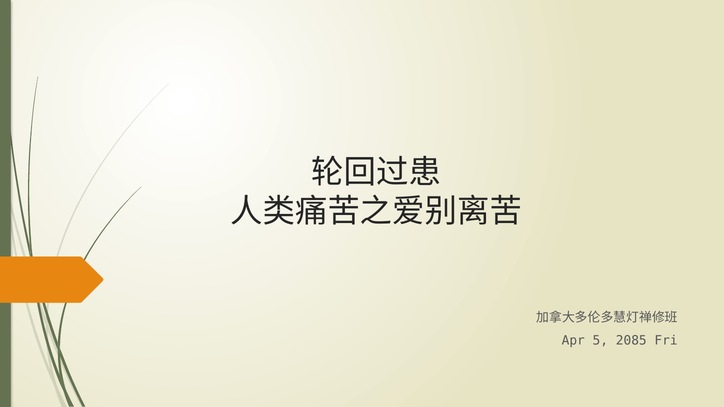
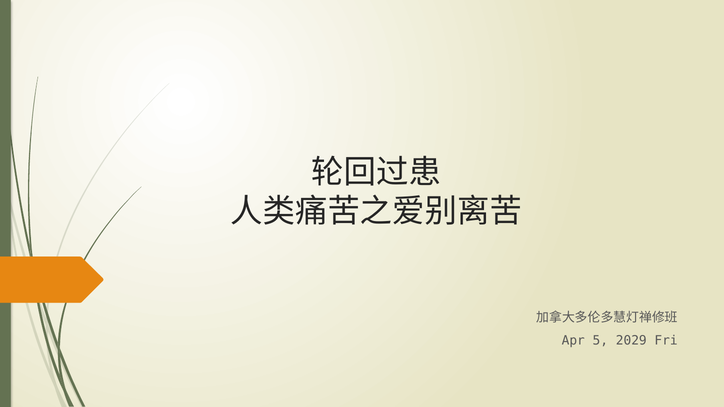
2085: 2085 -> 2029 (631, 341)
